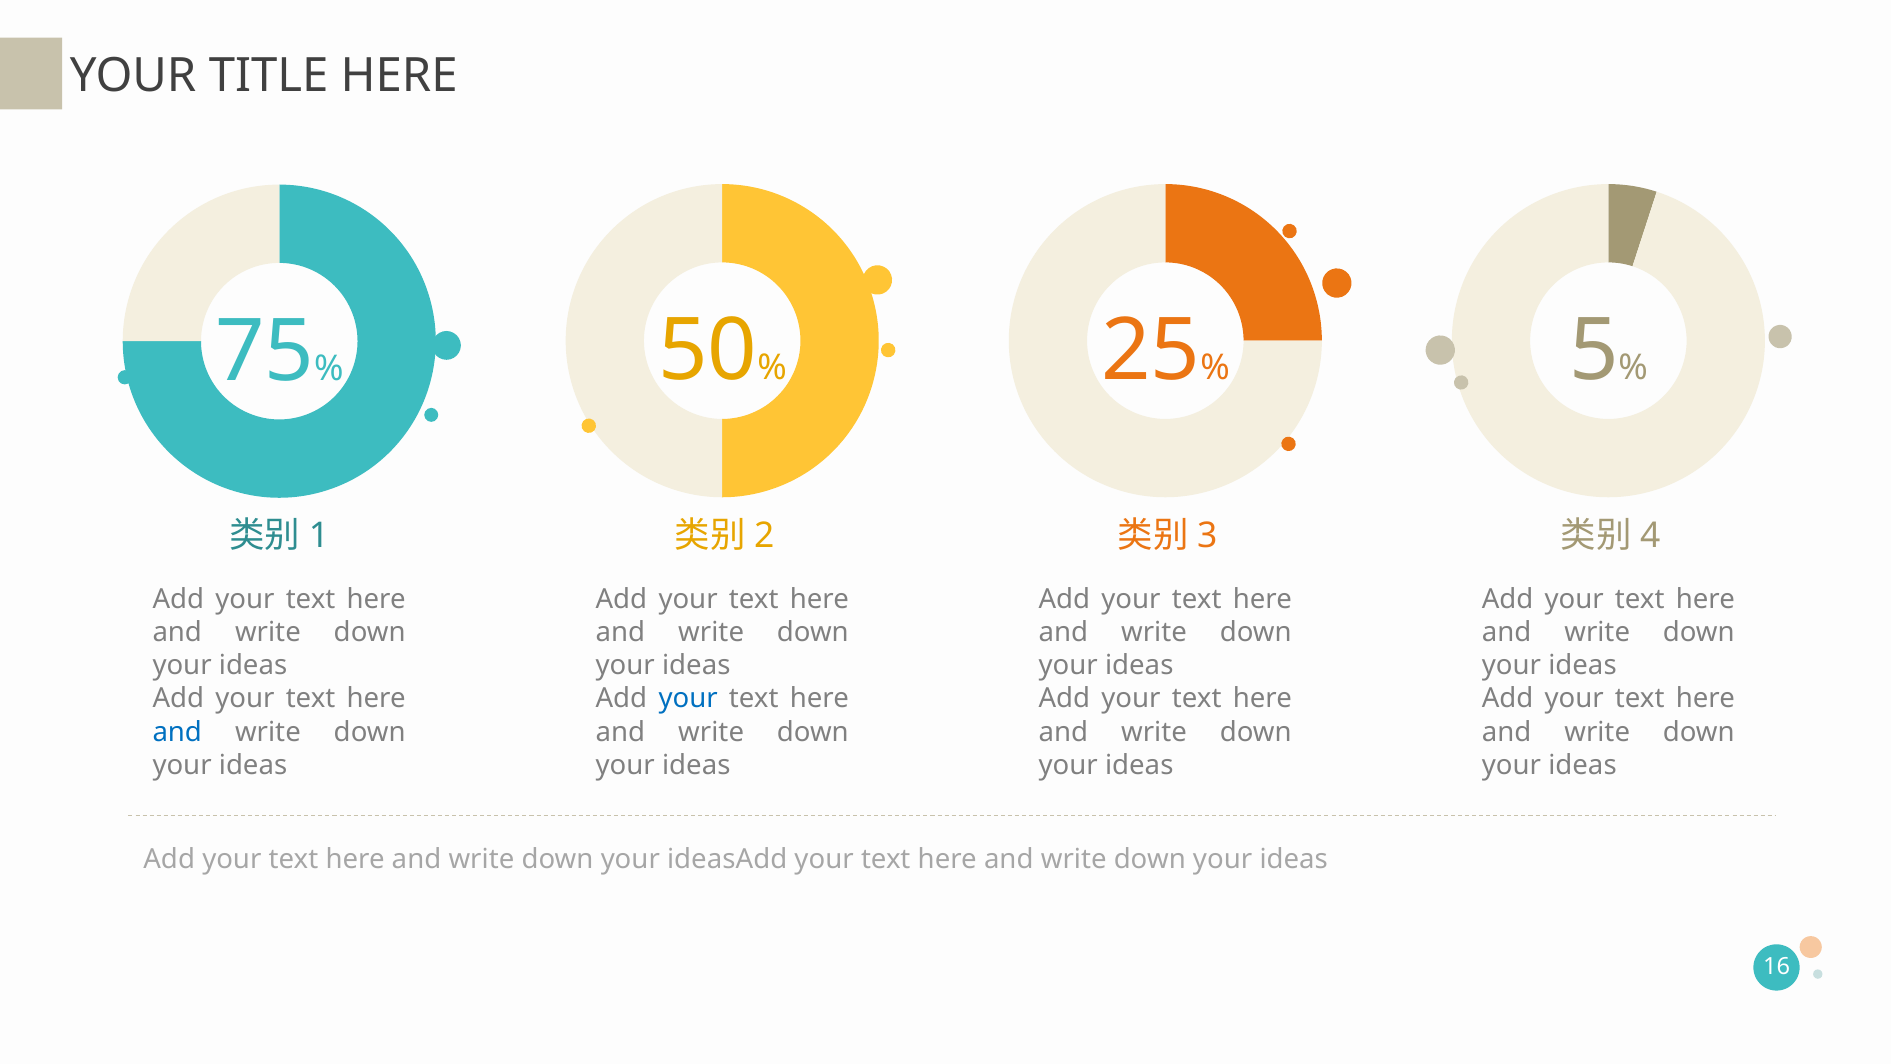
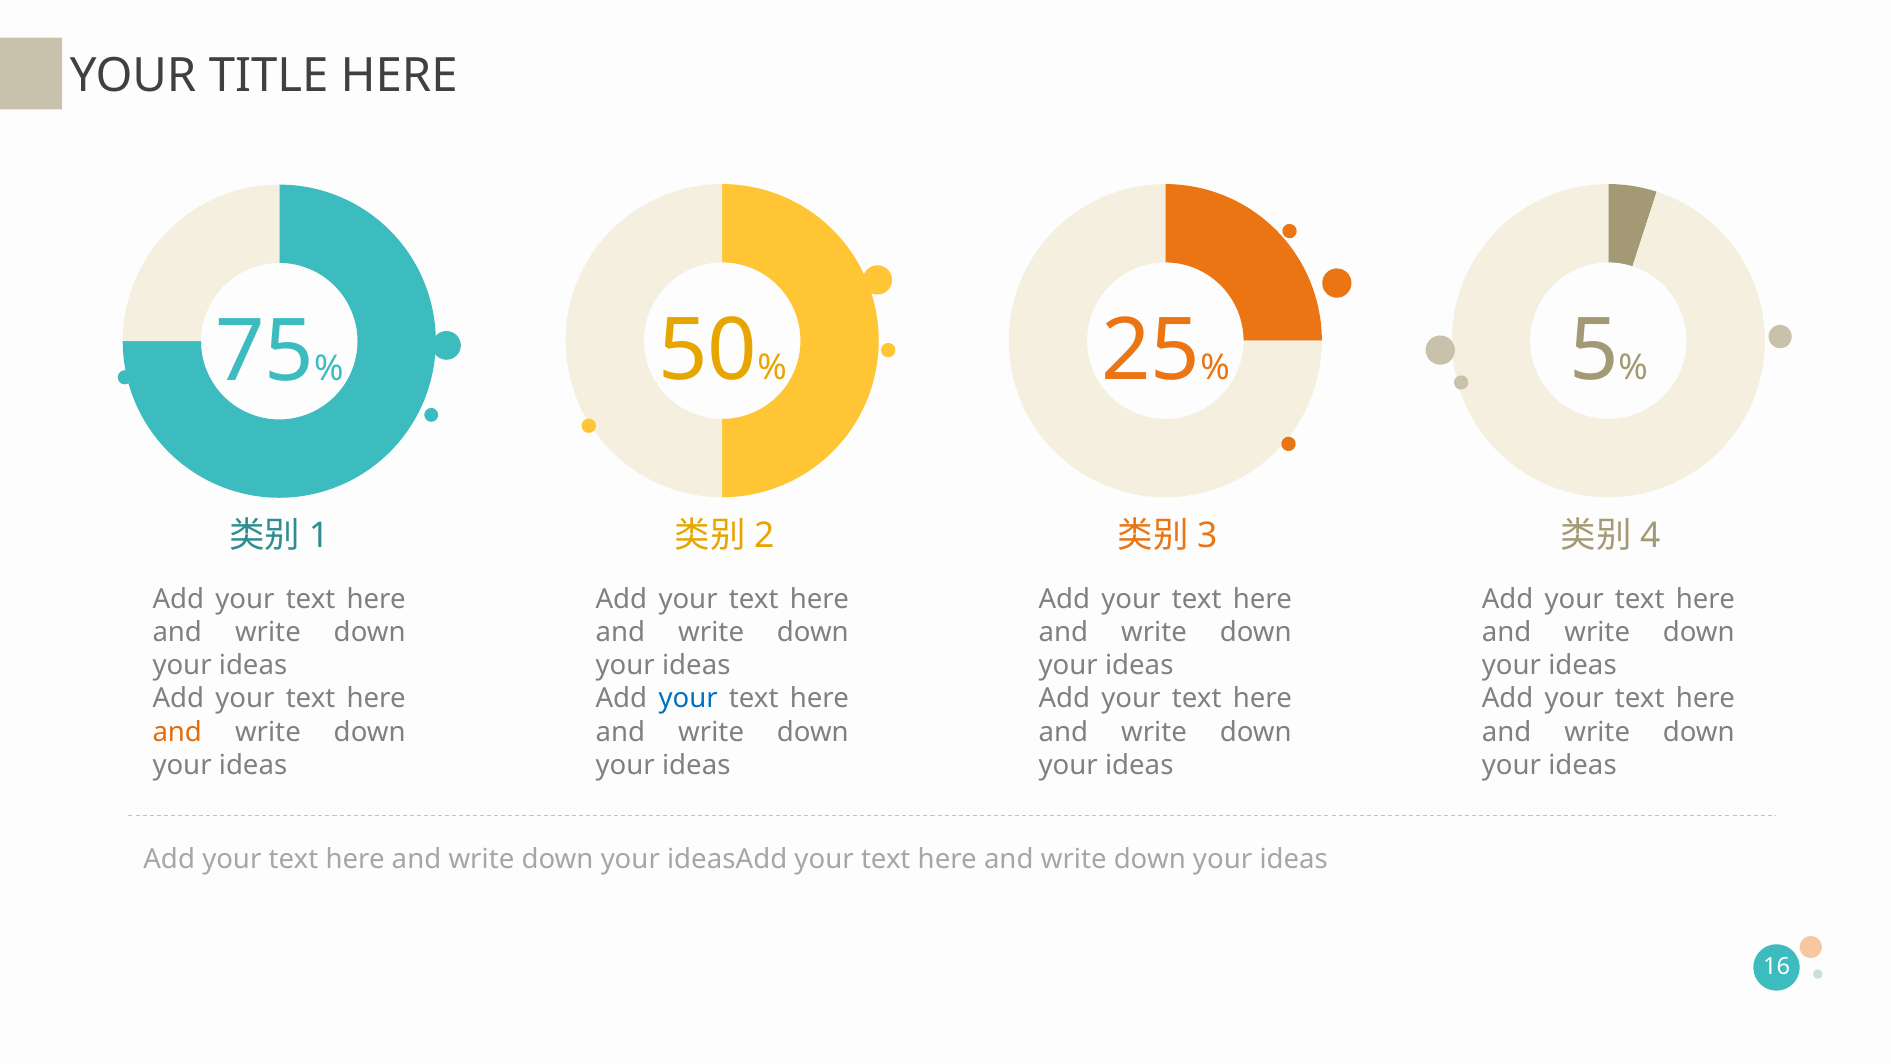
and colour: blue -> orange (177, 732)
